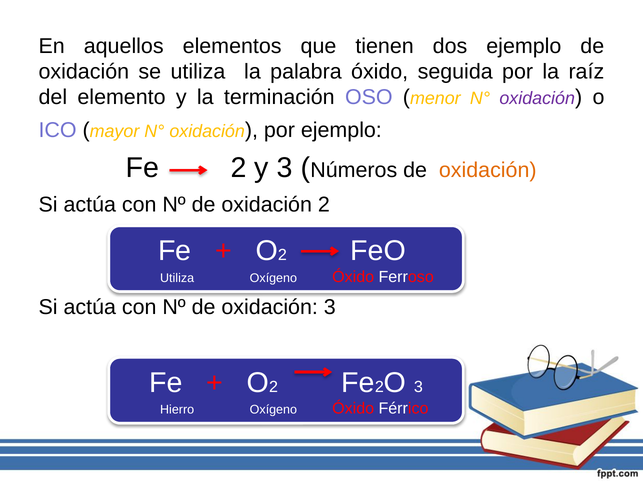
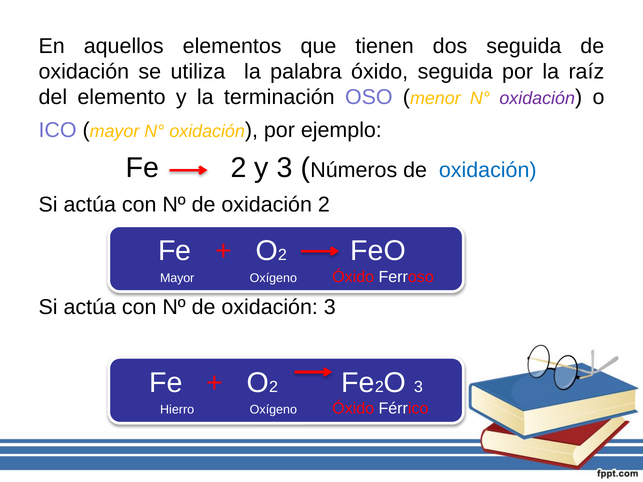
dos ejemplo: ejemplo -> seguida (524, 46)
oxidación colour: orange -> blue (488, 170)
Utiliza: Utiliza -> Mayor (177, 278)
